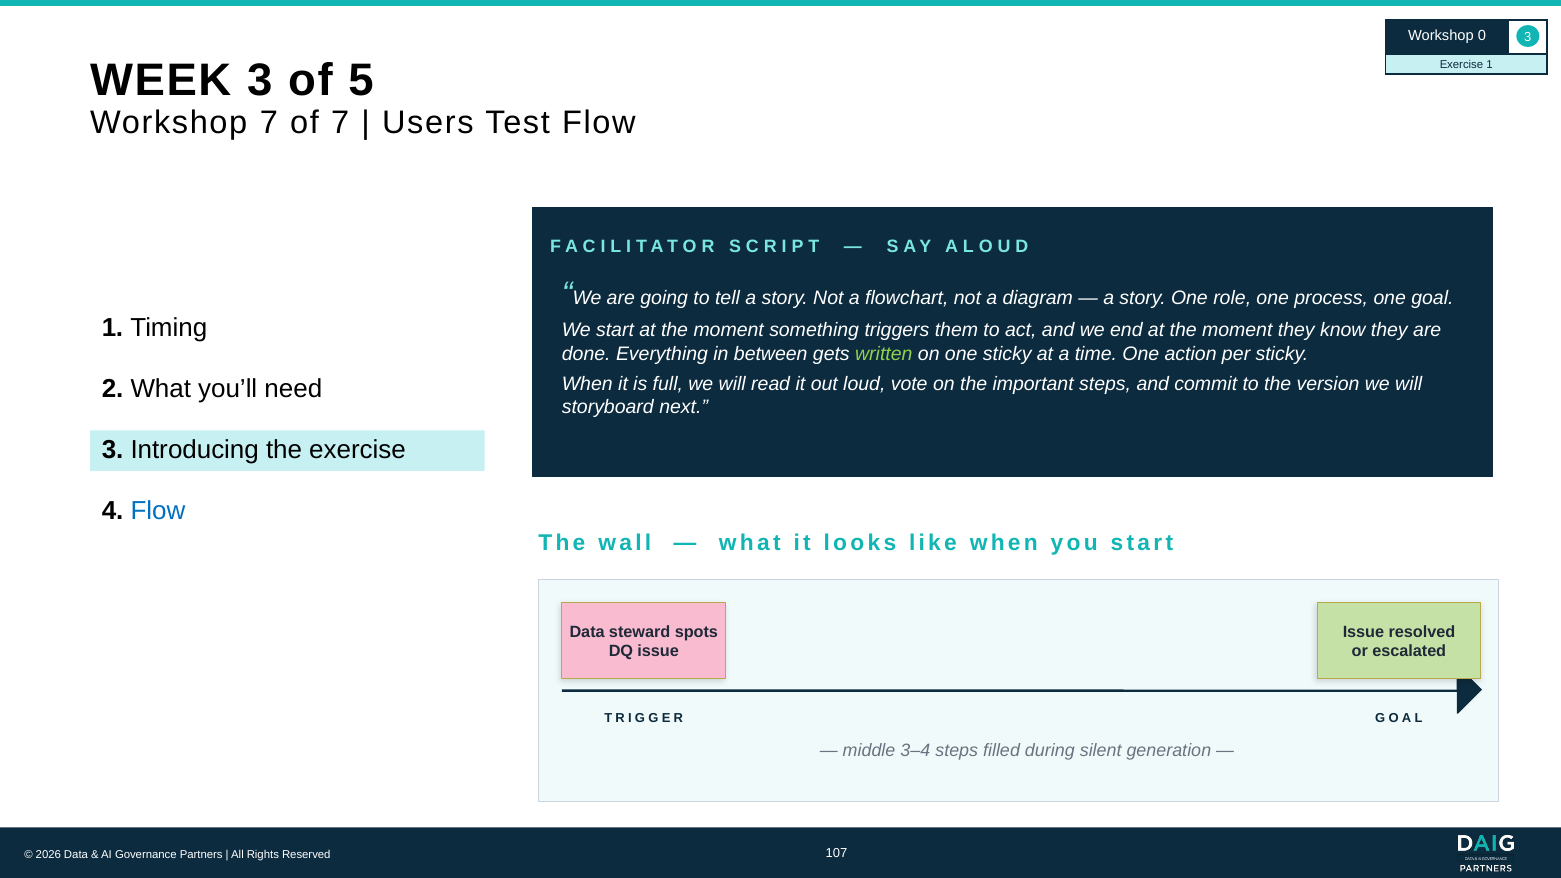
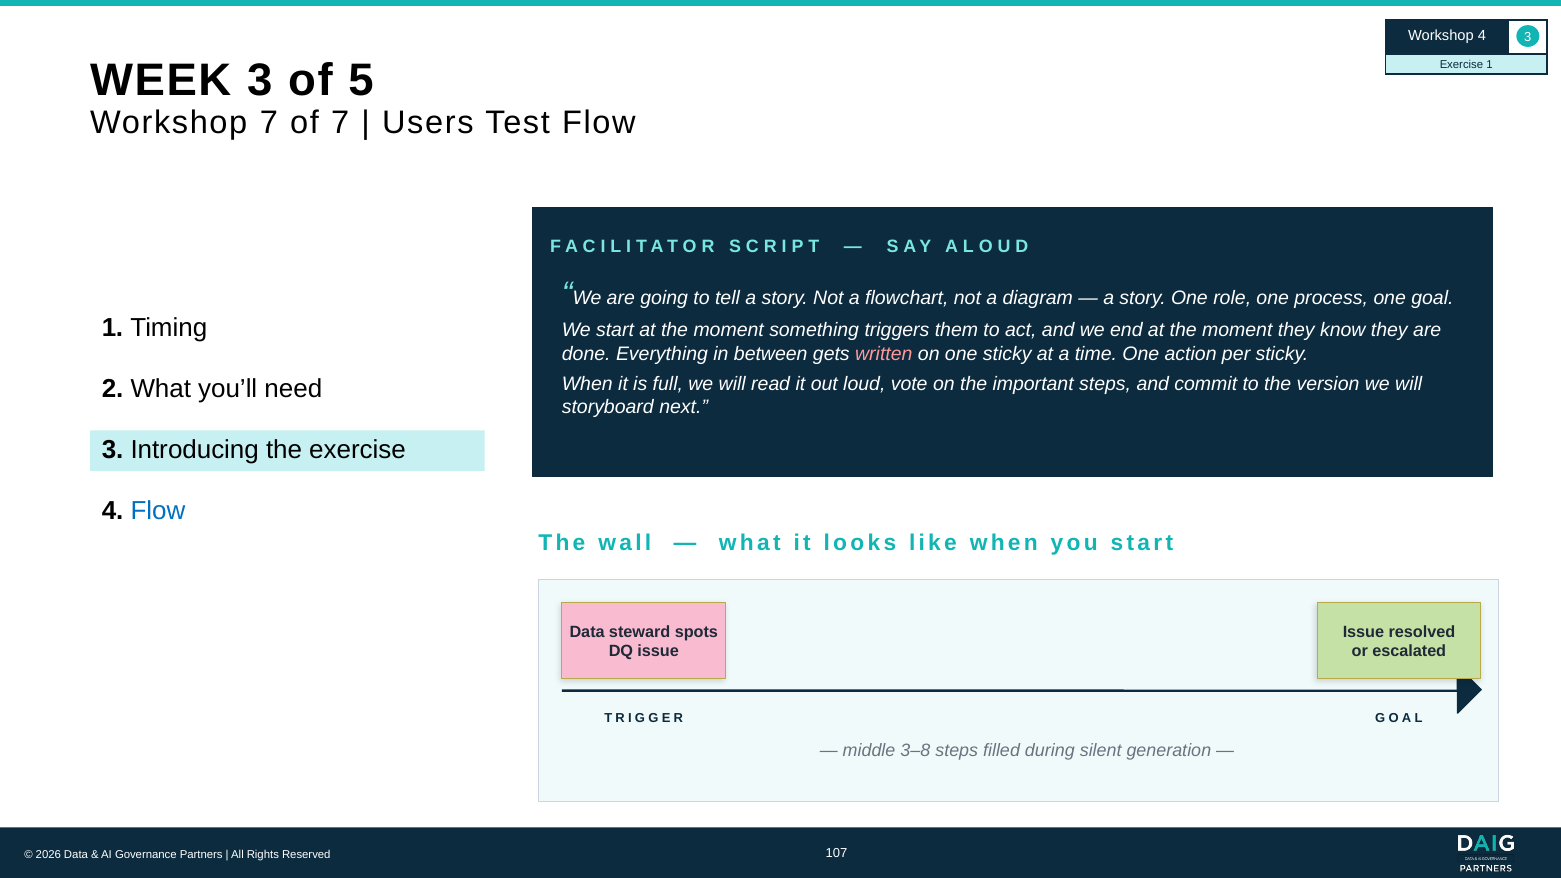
Workshop 0: 0 -> 4 (1482, 36)
written colour: light green -> pink (884, 354)
3–4: 3–4 -> 3–8 (915, 750)
